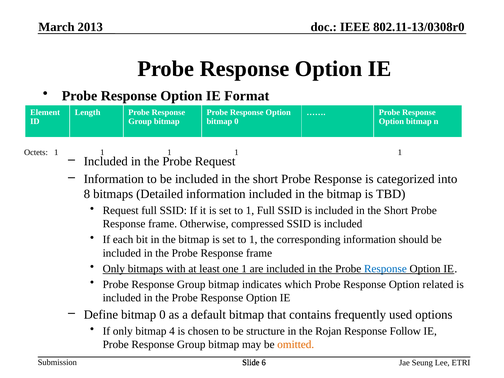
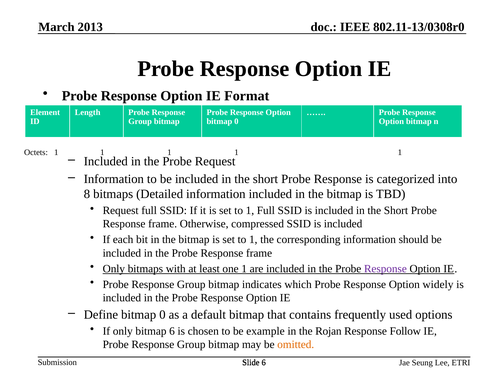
Response colour: blue -> purple (385, 269)
related: related -> widely (438, 284)
bitmap 4: 4 -> 6 (172, 331)
structure: structure -> example (265, 331)
